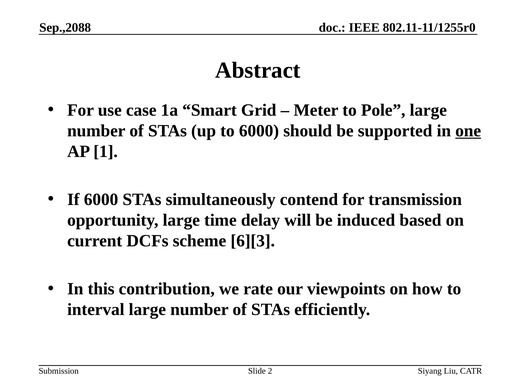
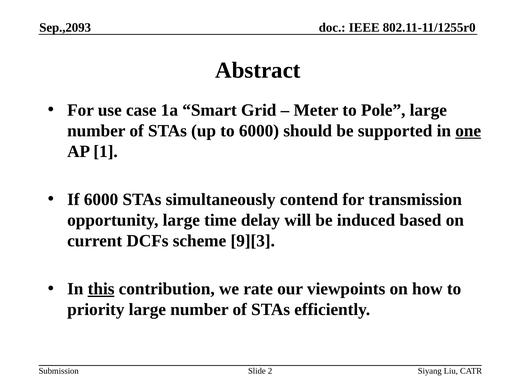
Sep.,2088: Sep.,2088 -> Sep.,2093 (65, 28)
6][3: 6][3 -> 9][3 (253, 241)
this underline: none -> present (101, 289)
interval: interval -> priority (96, 310)
